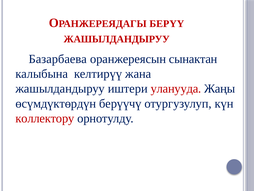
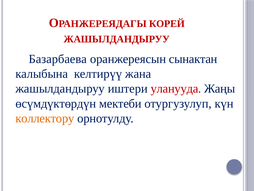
БЕРҮҮ: БЕРҮҮ -> КОРЕЙ (167, 24)
берүүчү: берүүчү -> мектеби (120, 103)
коллектору colour: red -> orange (45, 118)
